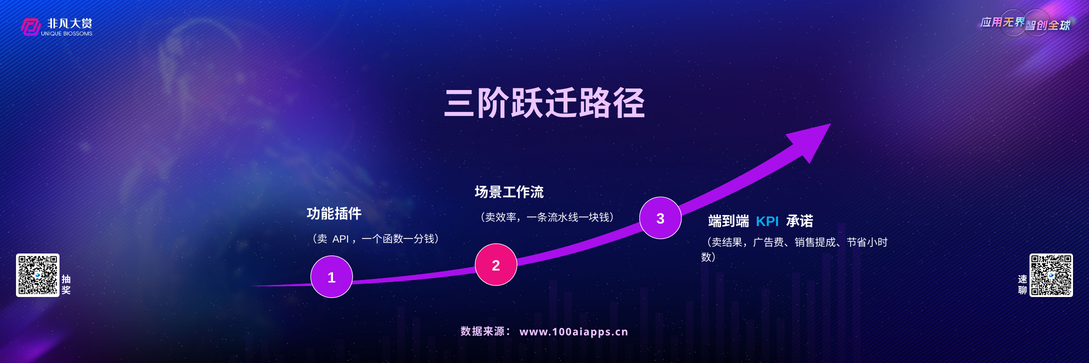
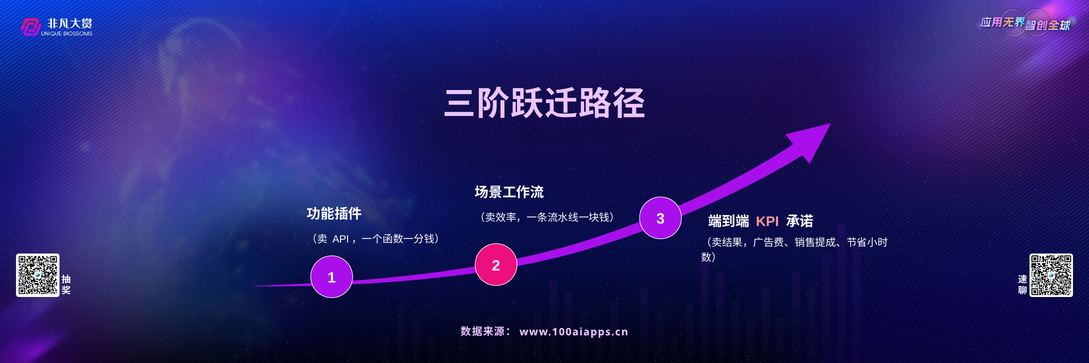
KPI colour: light blue -> pink (767, 222)
